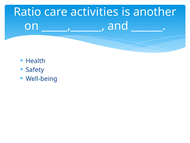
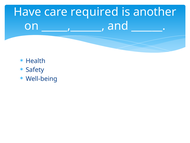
Ratio: Ratio -> Have (27, 12)
activities: activities -> required (94, 12)
